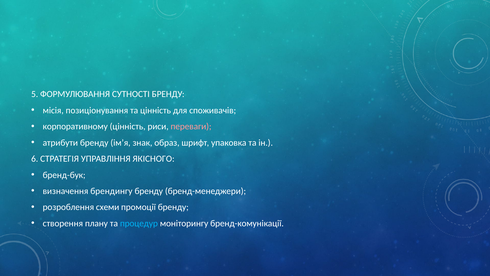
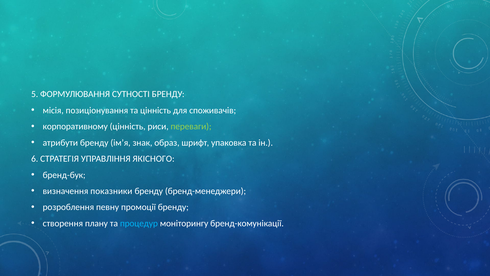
переваги colour: pink -> light green (191, 126)
брендингу: брендингу -> показники (111, 191)
схеми: схеми -> певну (108, 207)
